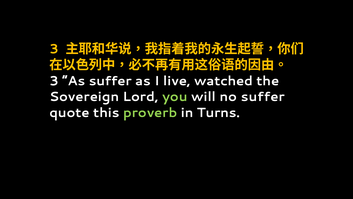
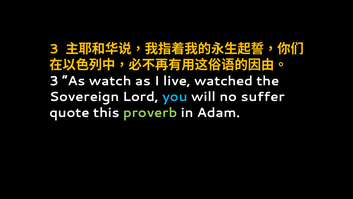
As suffer: suffer -> watch (110, 81)
you colour: light green -> light blue (175, 97)
Turns: Turns -> Adam (218, 112)
